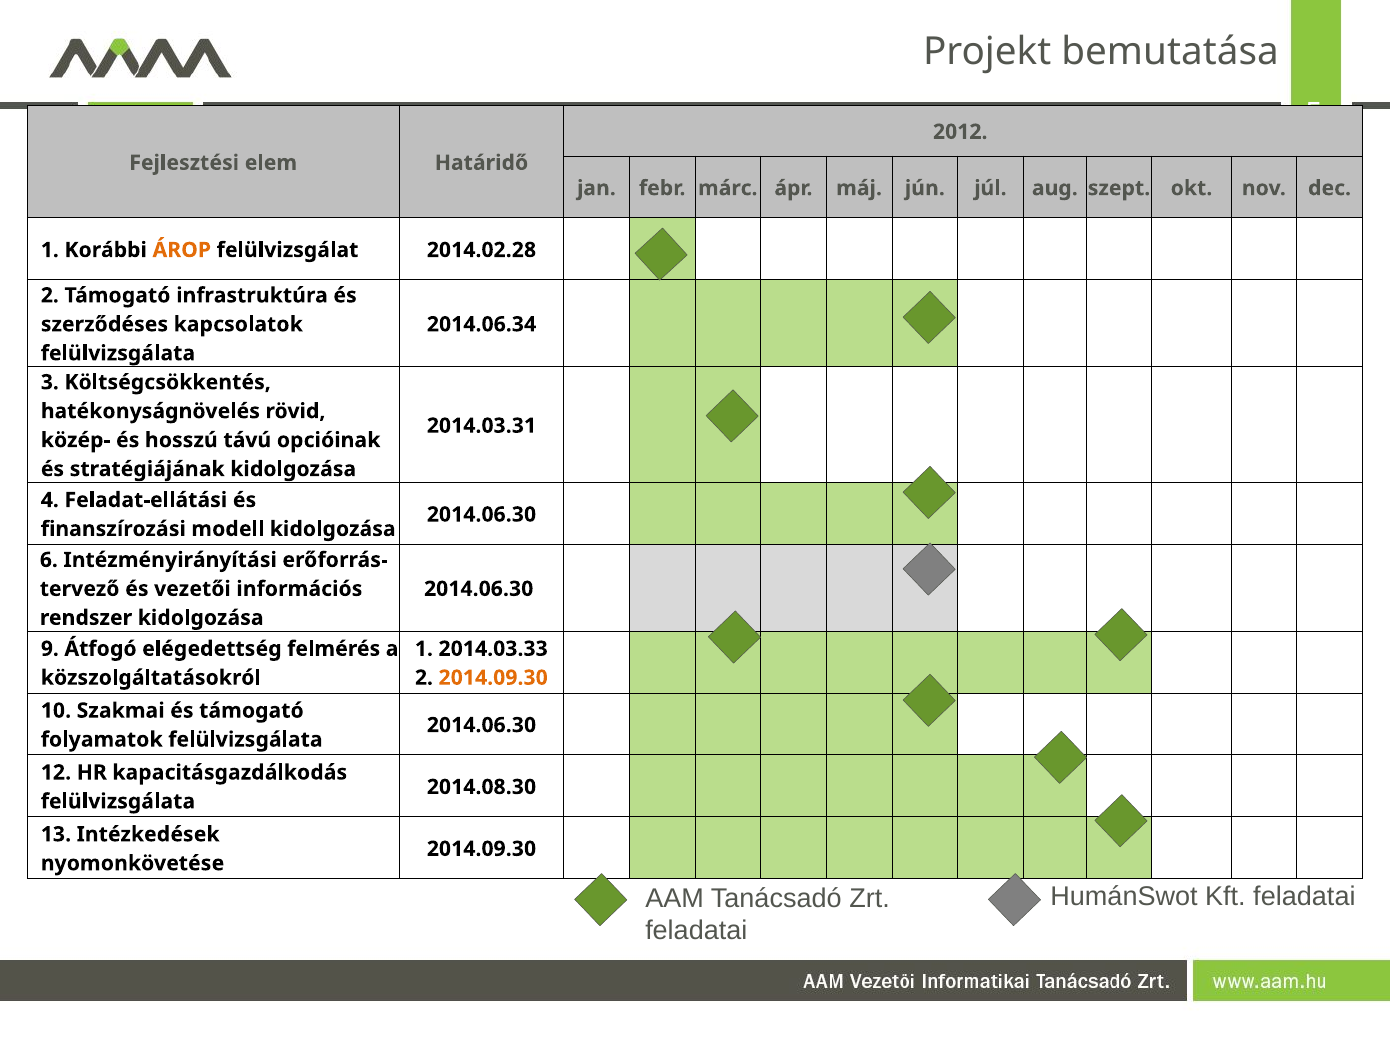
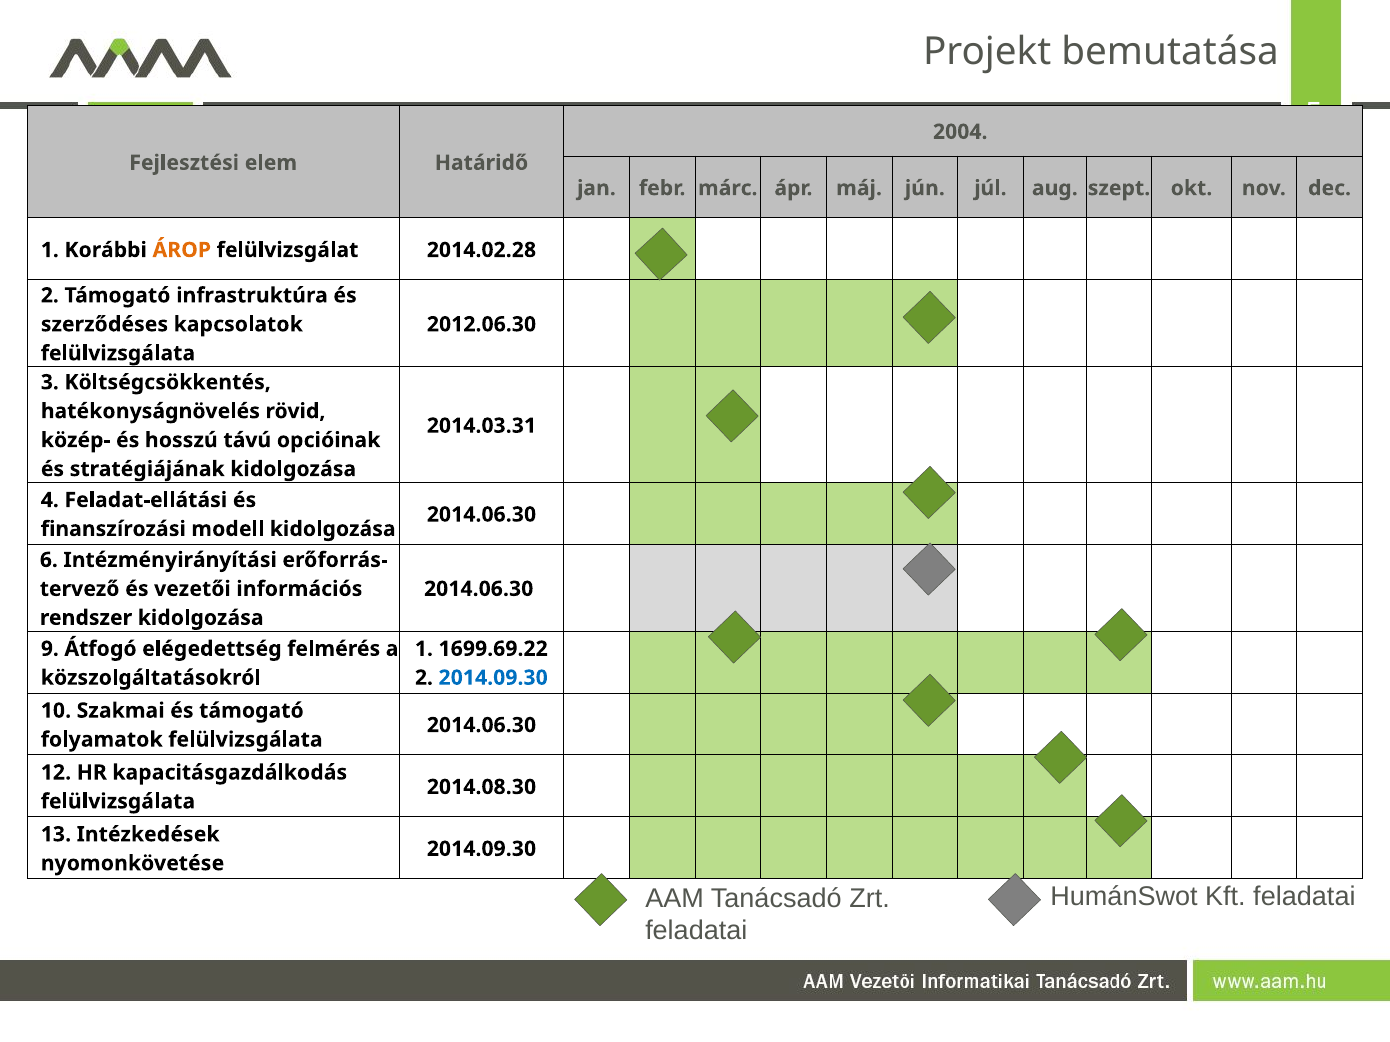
2012: 2012 -> 2004 (960, 132)
2014.06.34: 2014.06.34 -> 2012.06.30 (481, 325)
2014.03.33: 2014.03.33 -> 1699.69.22 (493, 649)
2014.09.30 colour: orange -> blue (493, 678)
